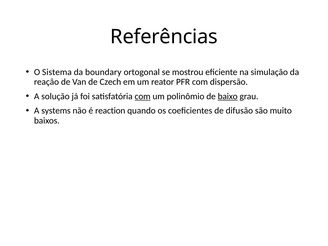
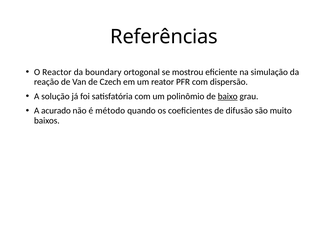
Sistema: Sistema -> Reactor (57, 72)
com underline: present -> none (143, 96)
systems: systems -> acurado (56, 111)
reaction: reaction -> método (110, 111)
